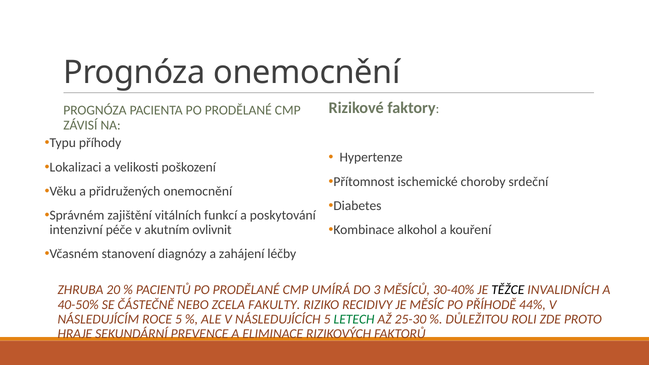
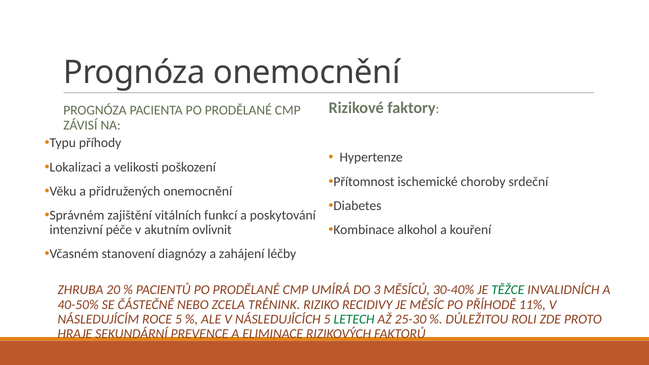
TĚŽCE colour: black -> green (508, 290)
FAKULTY: FAKULTY -> TRÉNINK (274, 305)
44%: 44% -> 11% (532, 305)
